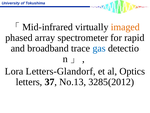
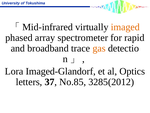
gas colour: blue -> orange (99, 48)
Letters-Glandorf: Letters-Glandorf -> Imaged-Glandorf (61, 71)
No.13: No.13 -> No.85 (73, 82)
